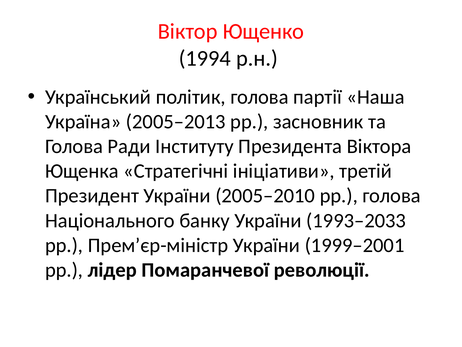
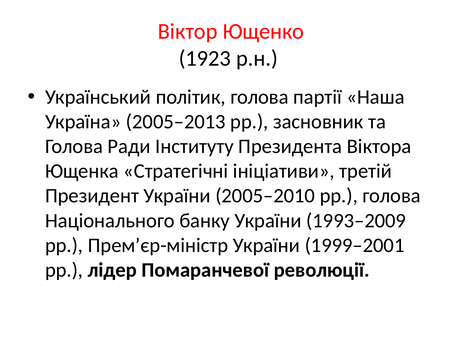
1994: 1994 -> 1923 (205, 58)
1993–2033: 1993–2033 -> 1993–2009 (356, 220)
